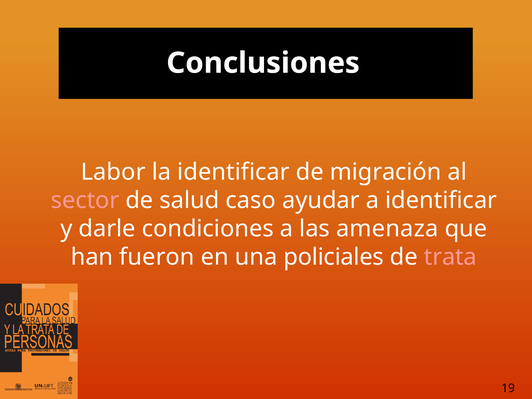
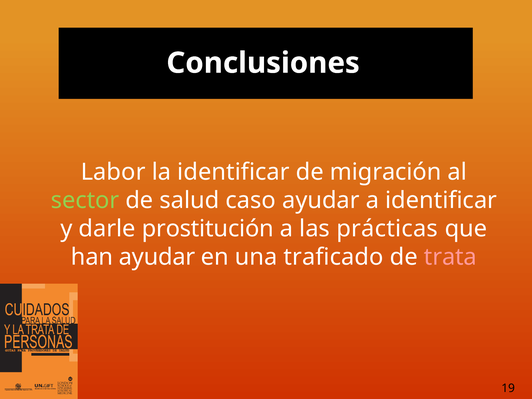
sector colour: pink -> light green (85, 200)
condiciones: condiciones -> prostitución (208, 229)
amenaza: amenaza -> prácticas (387, 229)
han fueron: fueron -> ayudar (157, 257)
policiales: policiales -> traficado (334, 257)
